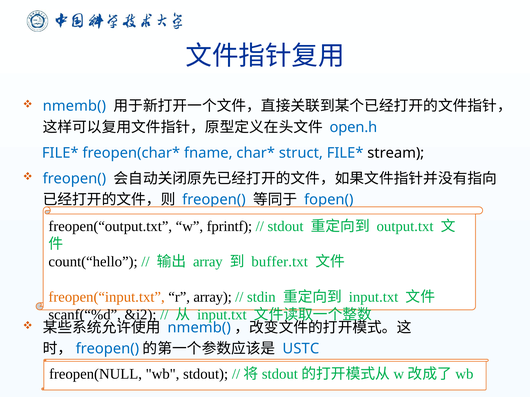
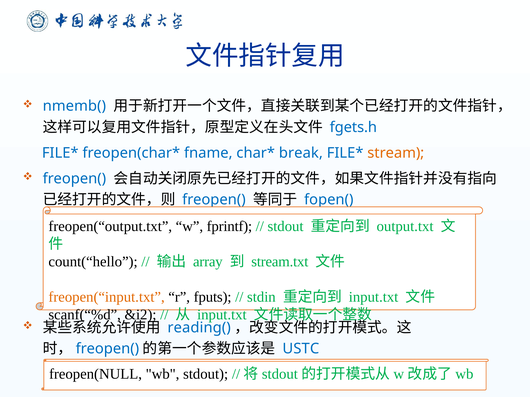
open.h: open.h -> fgets.h (353, 127)
struct: struct -> break (301, 153)
stream colour: black -> orange (396, 153)
buffer.txt: buffer.txt -> stream.txt (280, 262)
r array: array -> fputs (213, 297)
nmemb(: nmemb( -> reading( (199, 328)
